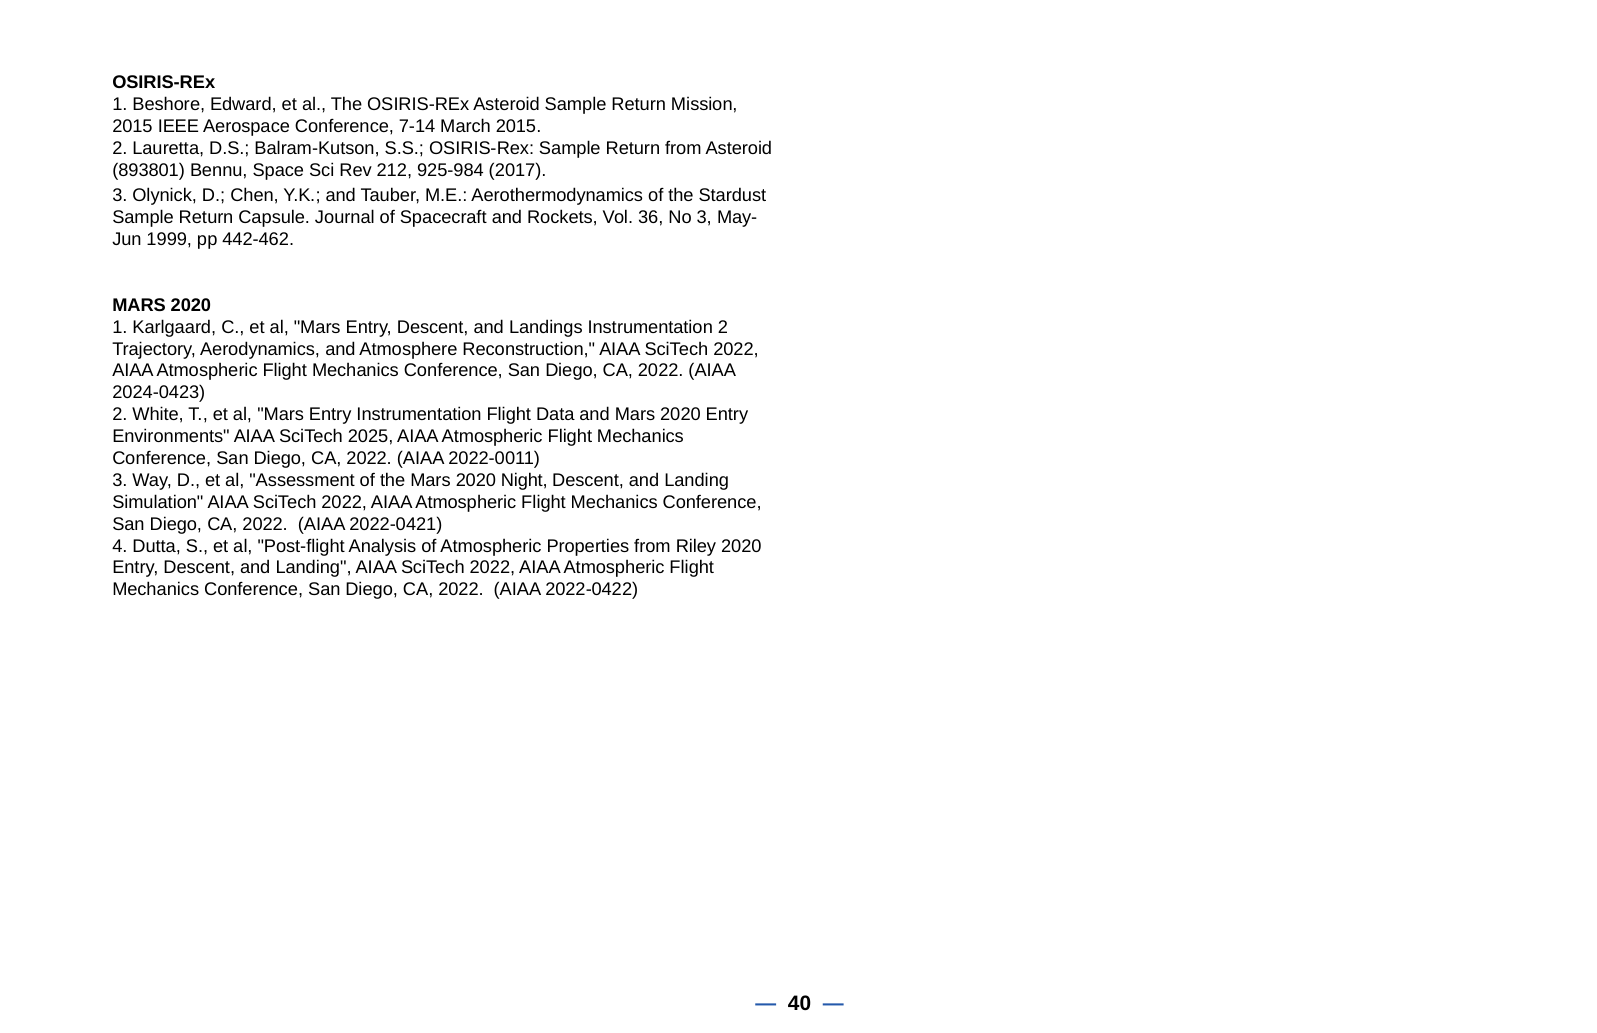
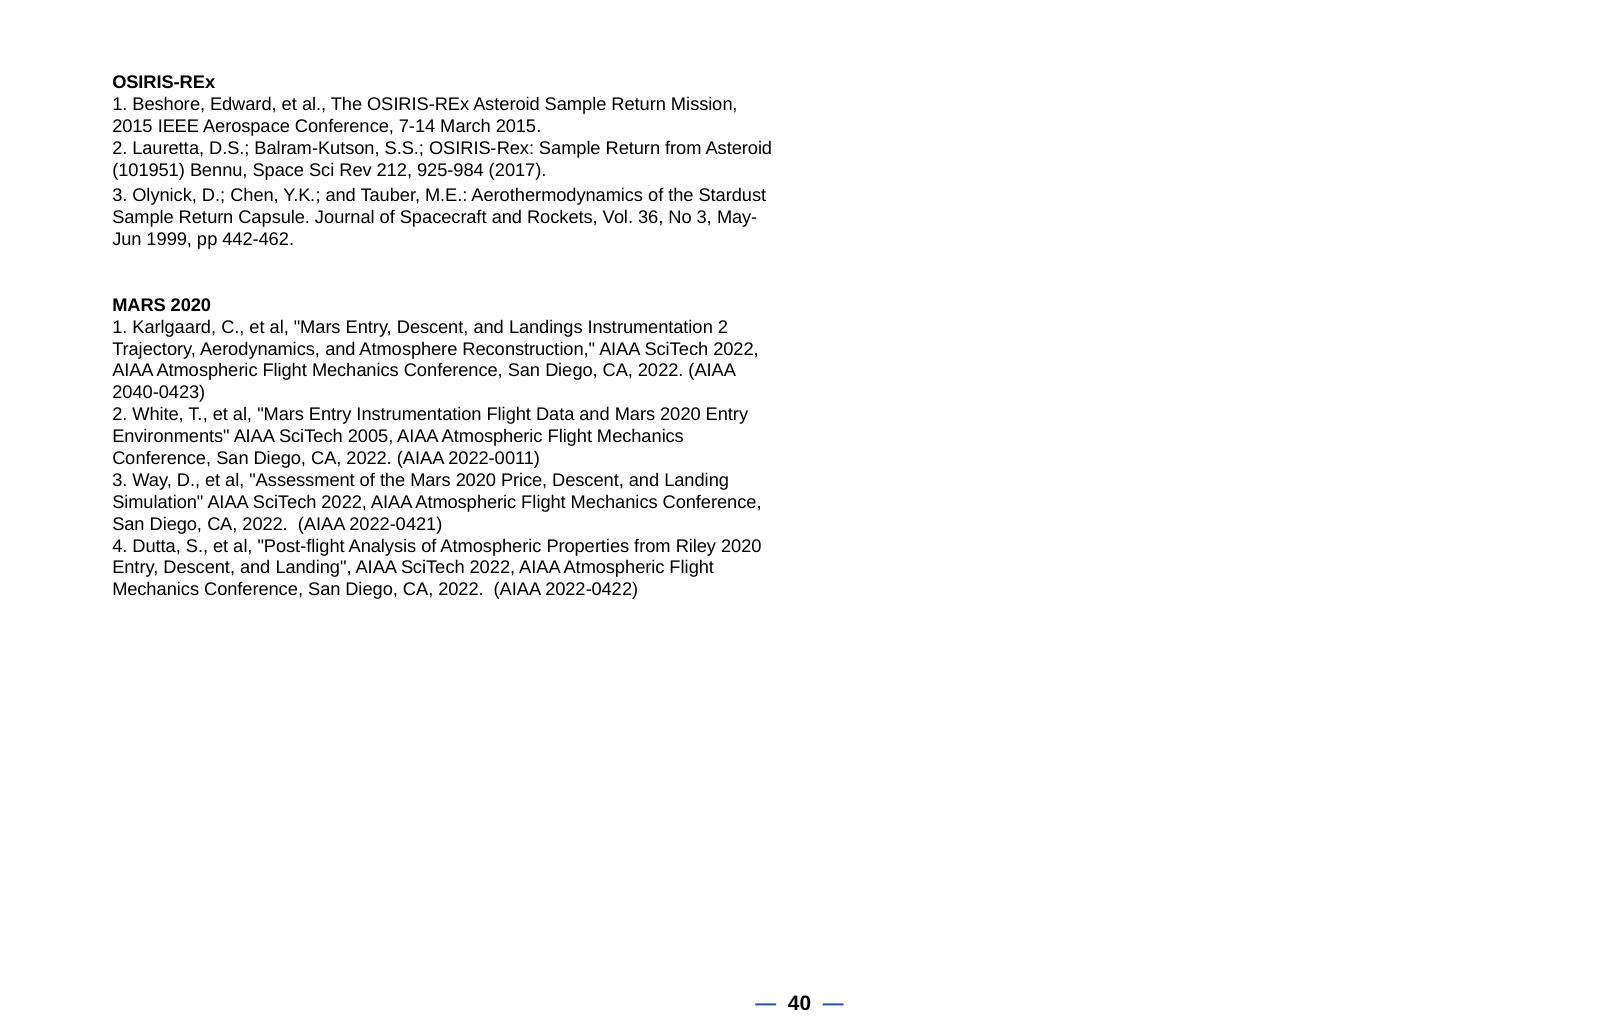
893801: 893801 -> 101951 (149, 170)
2024-0423: 2024-0423 -> 2040-0423 (159, 393)
2025: 2025 -> 2005 (371, 437)
Night: Night -> Price (524, 481)
